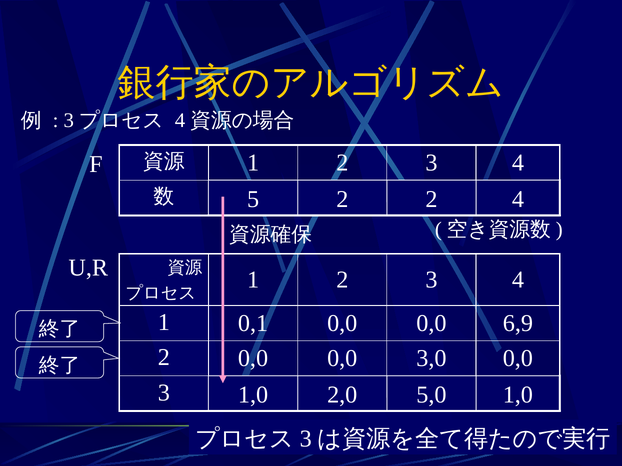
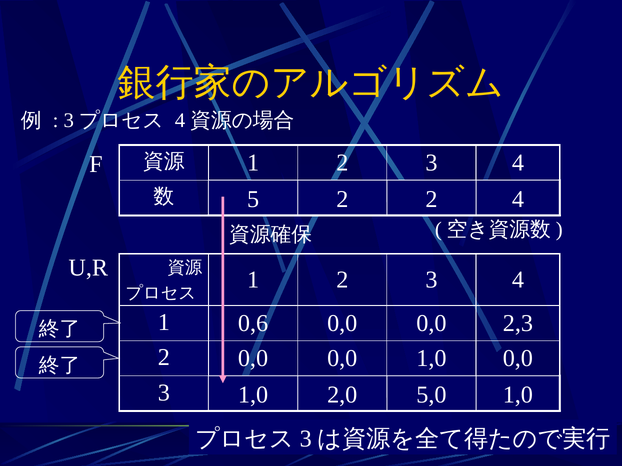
1 0,1: 0,1 -> 0,6 (253, 324)
6,9: 6,9 -> 2,3 (518, 324)
0,0 3,0: 3,0 -> 1,0 (431, 359)
